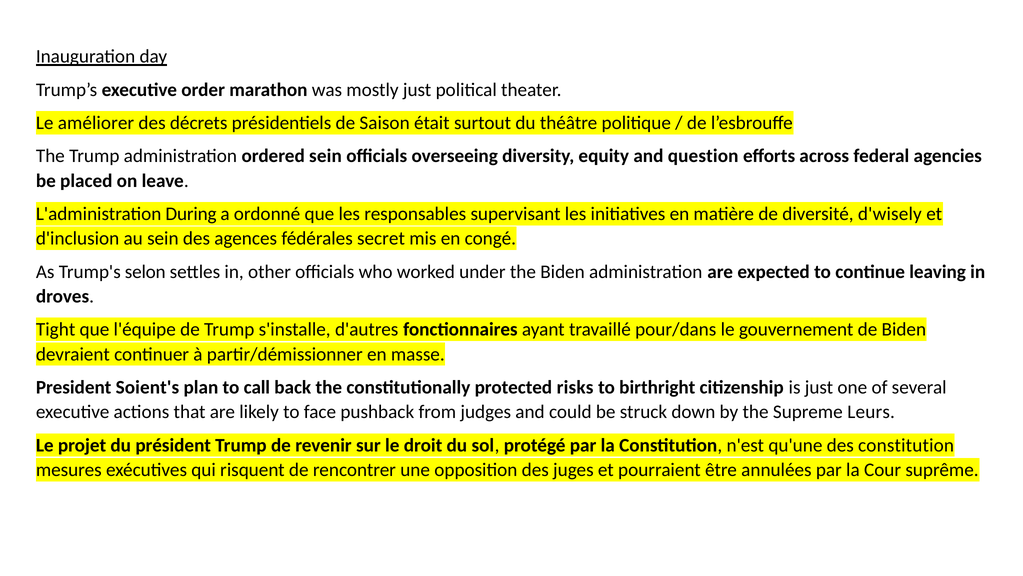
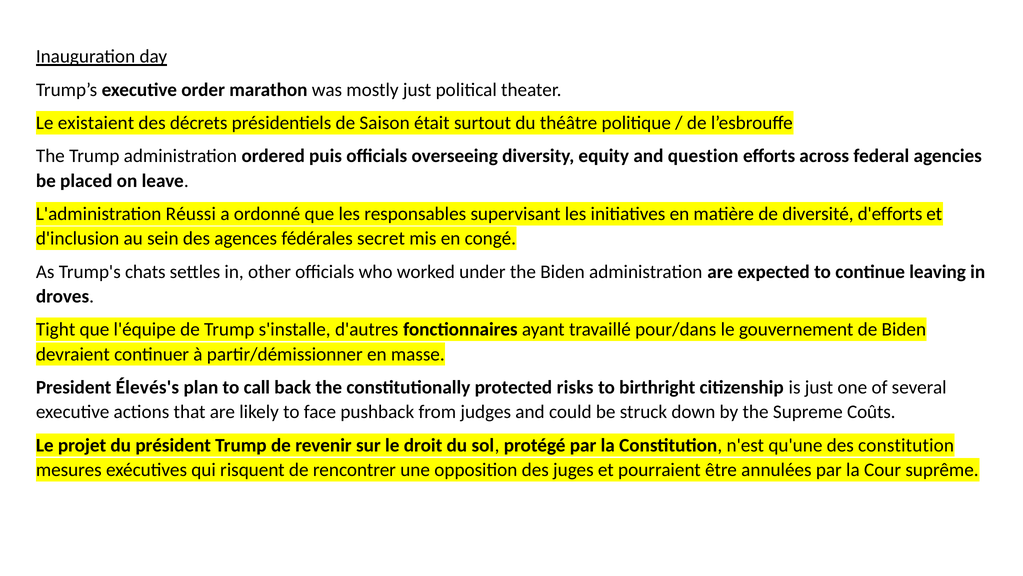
améliorer: améliorer -> existaient (96, 123)
ordered sein: sein -> puis (326, 156)
During: During -> Réussi (191, 214)
d'wisely: d'wisely -> d'efforts (890, 214)
selon: selon -> chats (145, 272)
Soient's: Soient's -> Élevés's (147, 387)
Leurs: Leurs -> Coûts (871, 412)
